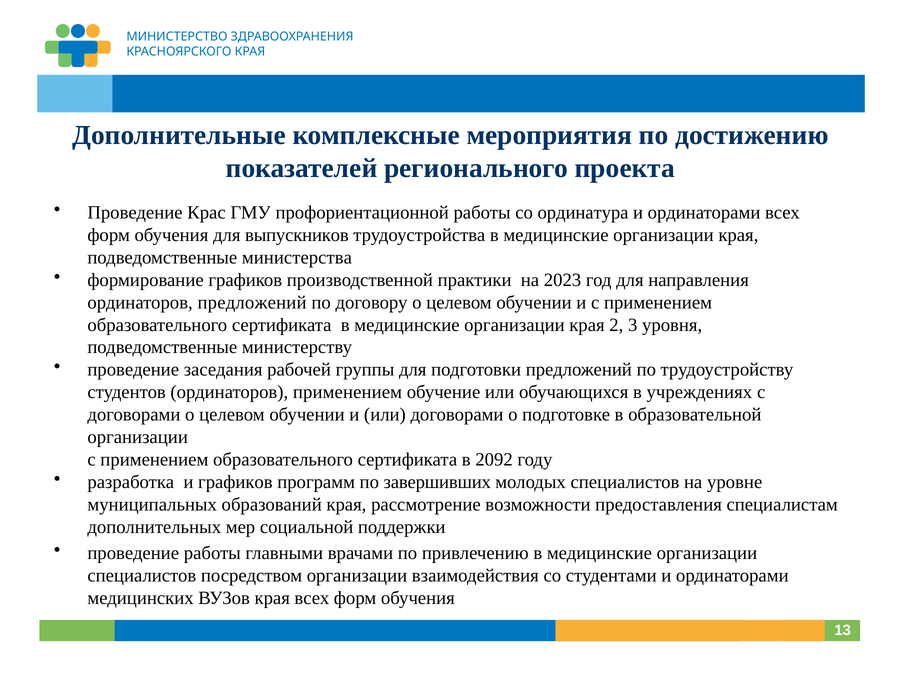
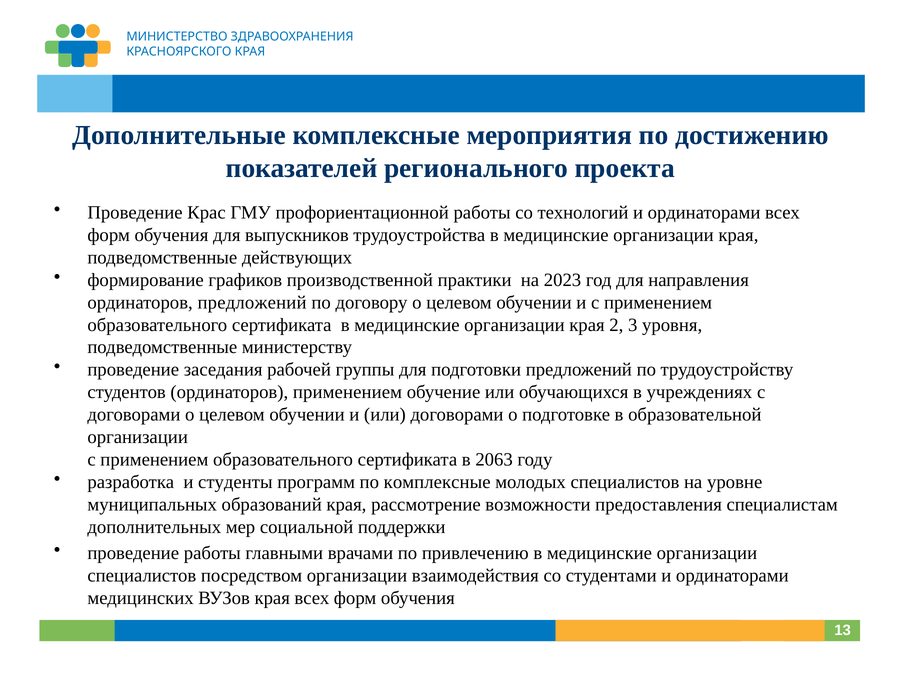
ординатура: ординатура -> технологий (583, 213)
министерства: министерства -> действующих (297, 258)
2092: 2092 -> 2063 (494, 460)
и графиков: графиков -> студенты (235, 482)
по завершивших: завершивших -> комплексные (437, 482)
